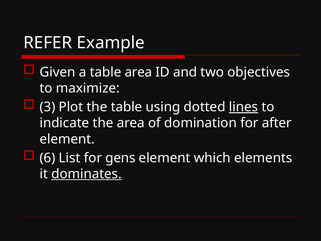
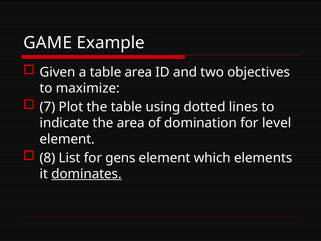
REFER: REFER -> GAME (48, 43)
3: 3 -> 7 (47, 107)
lines underline: present -> none (244, 107)
after: after -> level (277, 123)
6: 6 -> 8 (47, 158)
